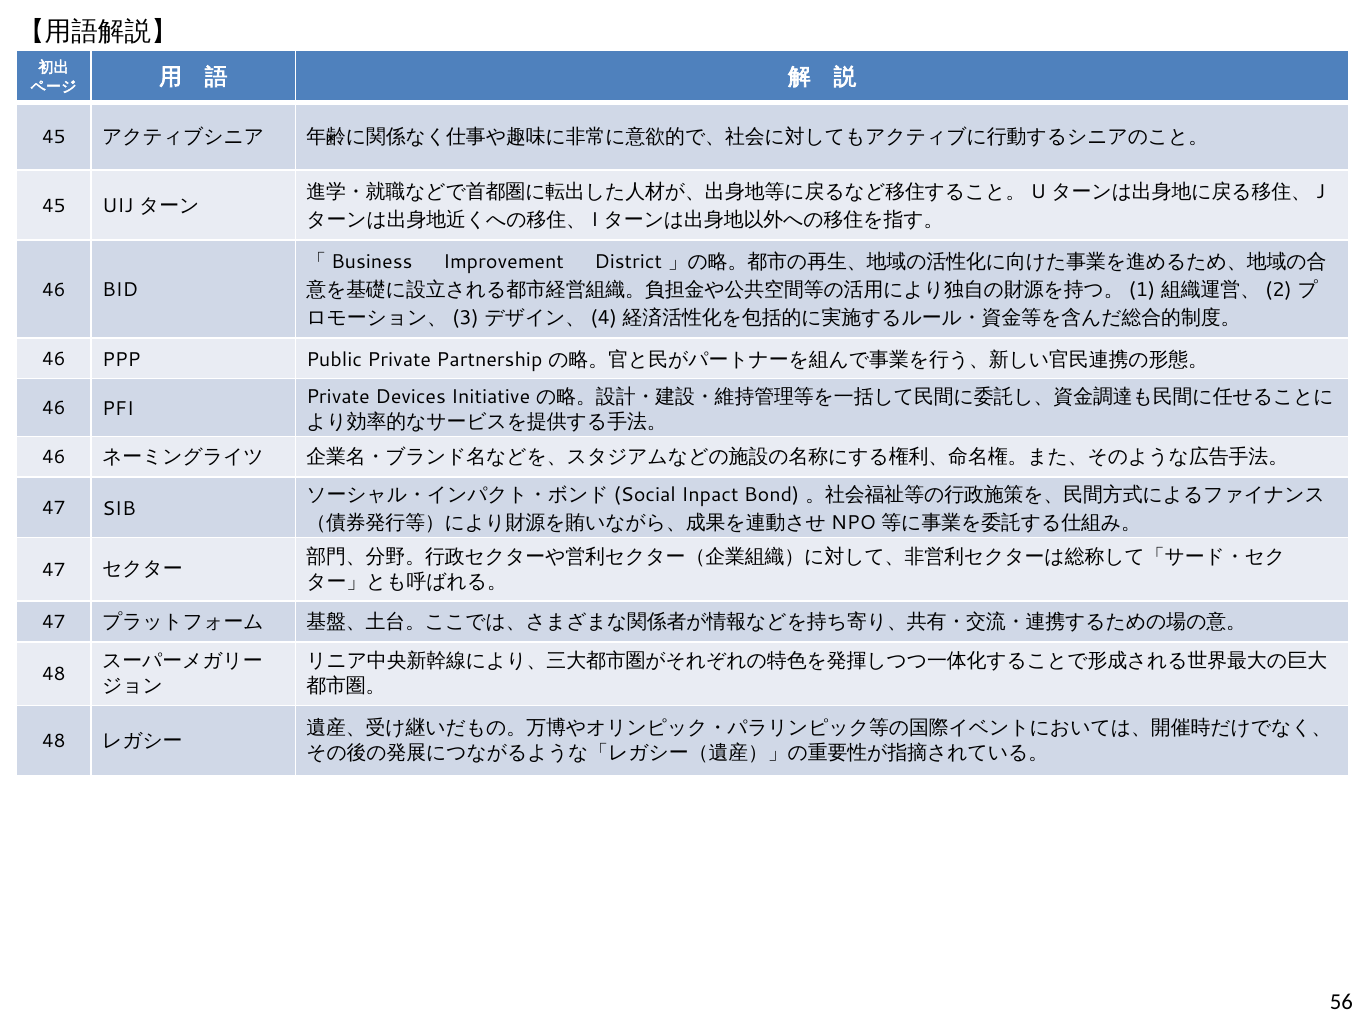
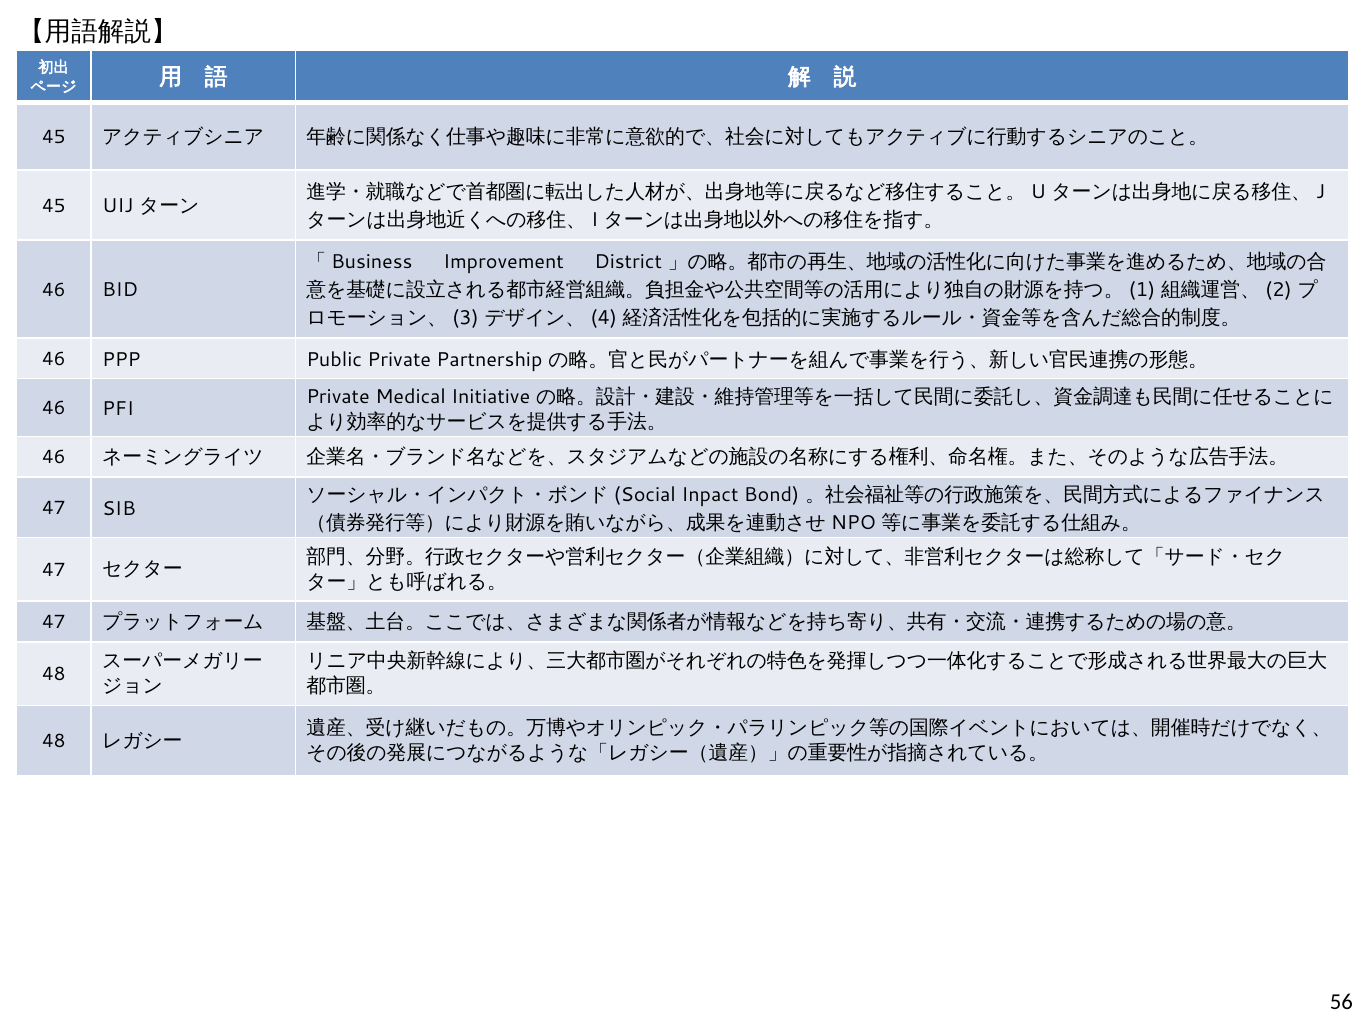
Devices: Devices -> Medical (411, 396)
